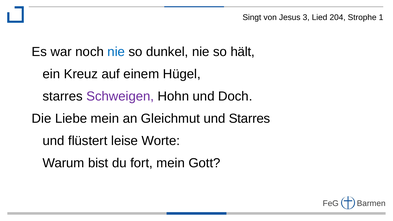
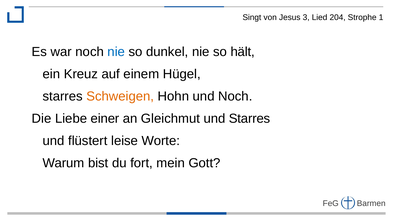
Schweigen colour: purple -> orange (120, 96)
und Doch: Doch -> Noch (235, 96)
Liebe mein: mein -> einer (105, 119)
